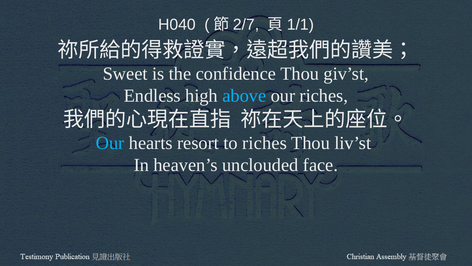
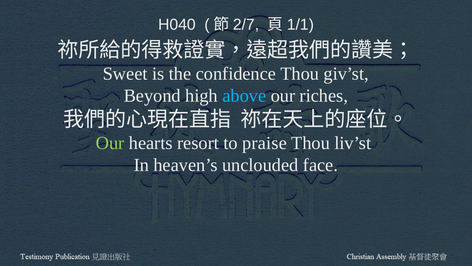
Endless: Endless -> Beyond (152, 96)
Our colour: light blue -> light green (110, 143)
to riches: riches -> praise (265, 143)
